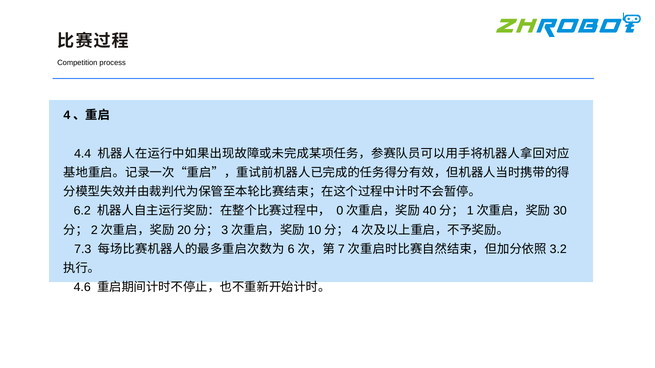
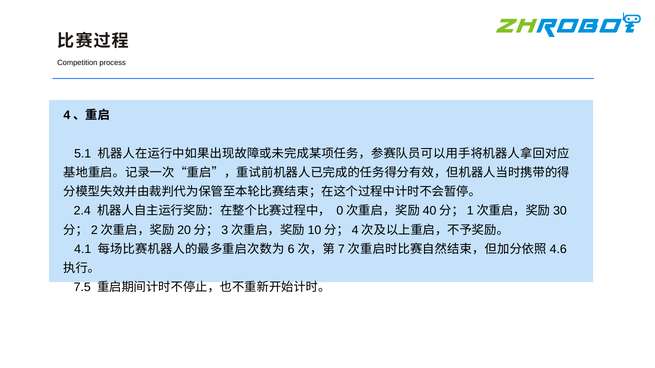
4.4: 4.4 -> 5.1 (83, 154)
6.2: 6.2 -> 2.4 (82, 211)
7.3: 7.3 -> 4.1 (83, 249)
3.2: 3.2 -> 4.6 (558, 249)
4.6: 4.6 -> 7.5 (82, 288)
